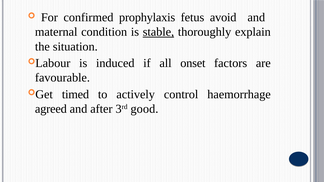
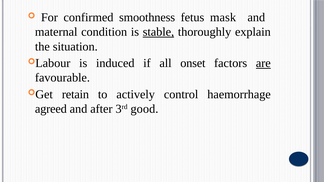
prophylaxis: prophylaxis -> smoothness (147, 17)
avoid: avoid -> mask (223, 17)
are underline: none -> present (263, 63)
timed: timed -> retain (75, 94)
